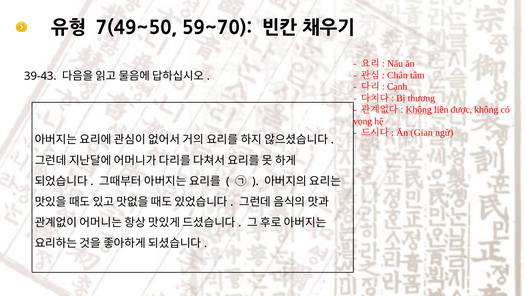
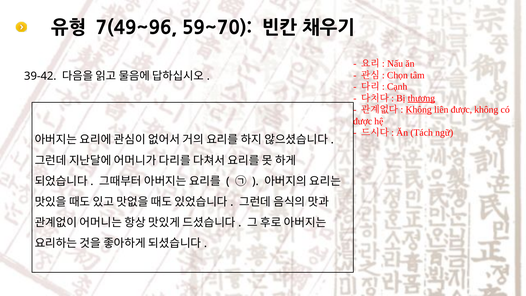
7(49~50: 7(49~50 -> 7(49~96 (137, 28)
Chân: Chân -> Chọn (397, 75)
39-43: 39-43 -> 39-42 (40, 76)
thương underline: none -> present (421, 98)
vọng: vọng -> được (363, 121)
Gian: Gian -> Tách (422, 133)
